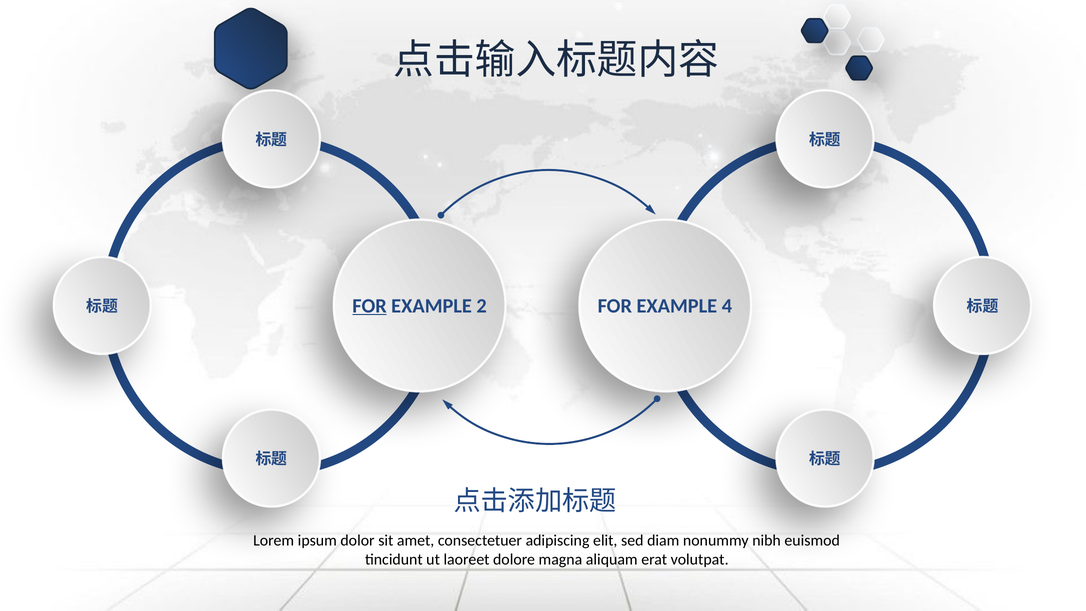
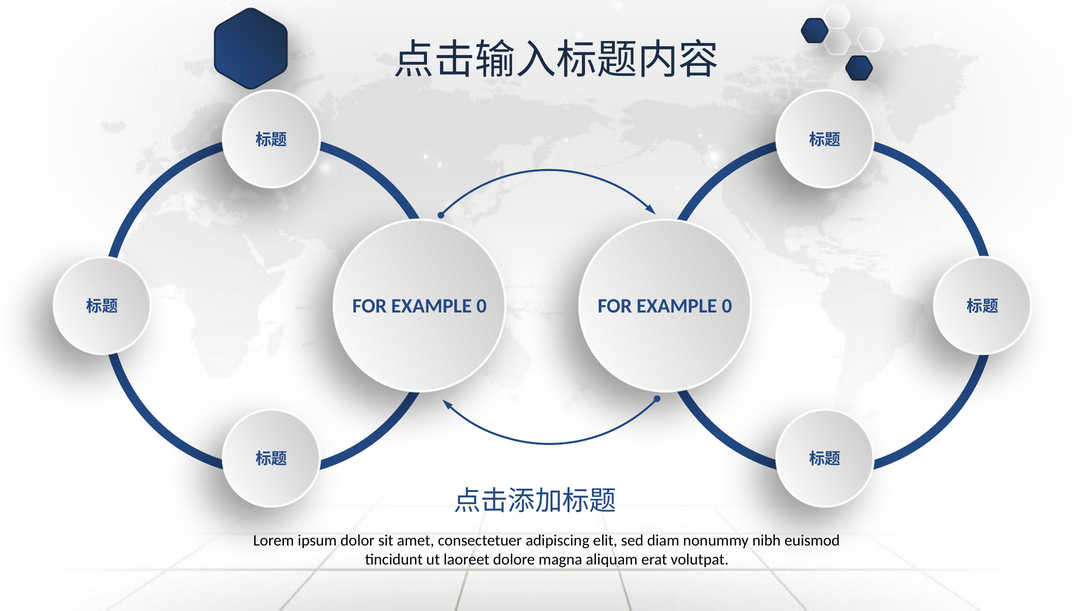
FOR underline: present -> none (370, 306)
2: 2 -> 0 (482, 306)
4: 4 -> 0 (727, 306)
